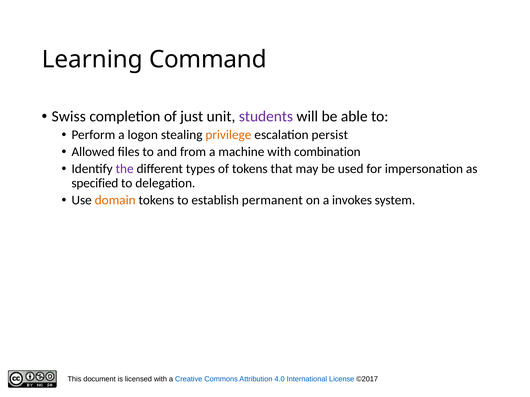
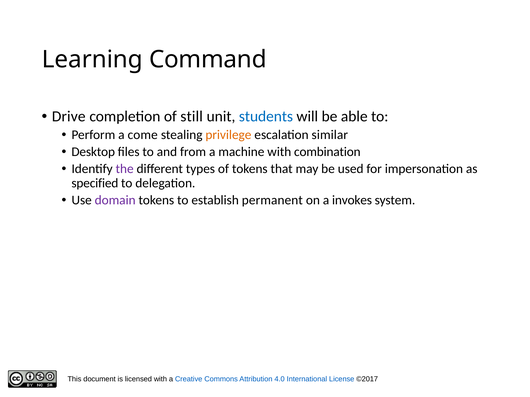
Swiss: Swiss -> Drive (69, 117)
just: just -> still (192, 117)
students colour: purple -> blue (266, 117)
logon: logon -> come (143, 135)
persist: persist -> similar (330, 135)
Allowed: Allowed -> Desktop (93, 152)
domain colour: orange -> purple (115, 201)
